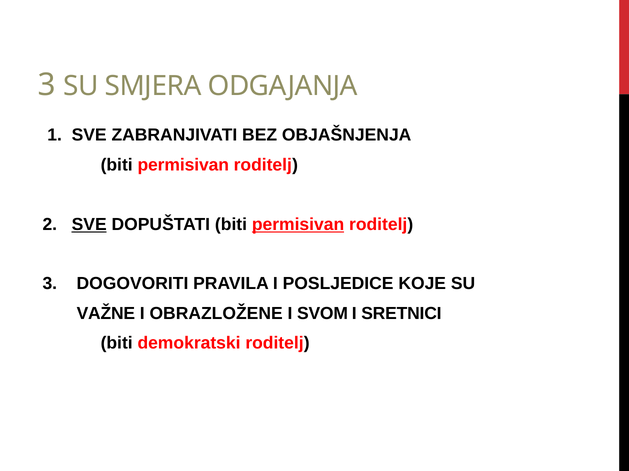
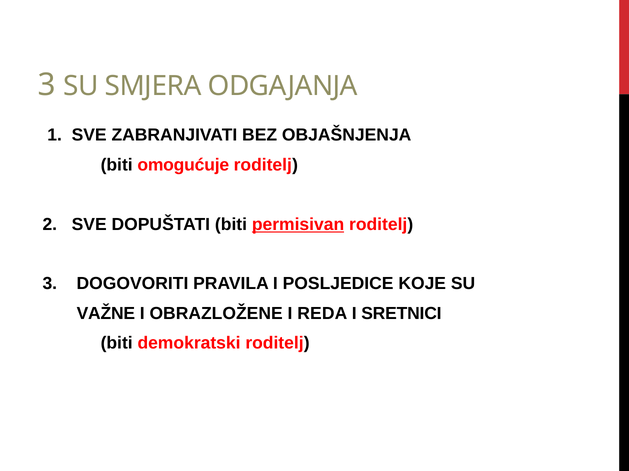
permisivan: permisivan -> omogućuje (183, 165)
SVE underline: present -> none (89, 225)
SVOM: SVOM -> REDA (322, 314)
